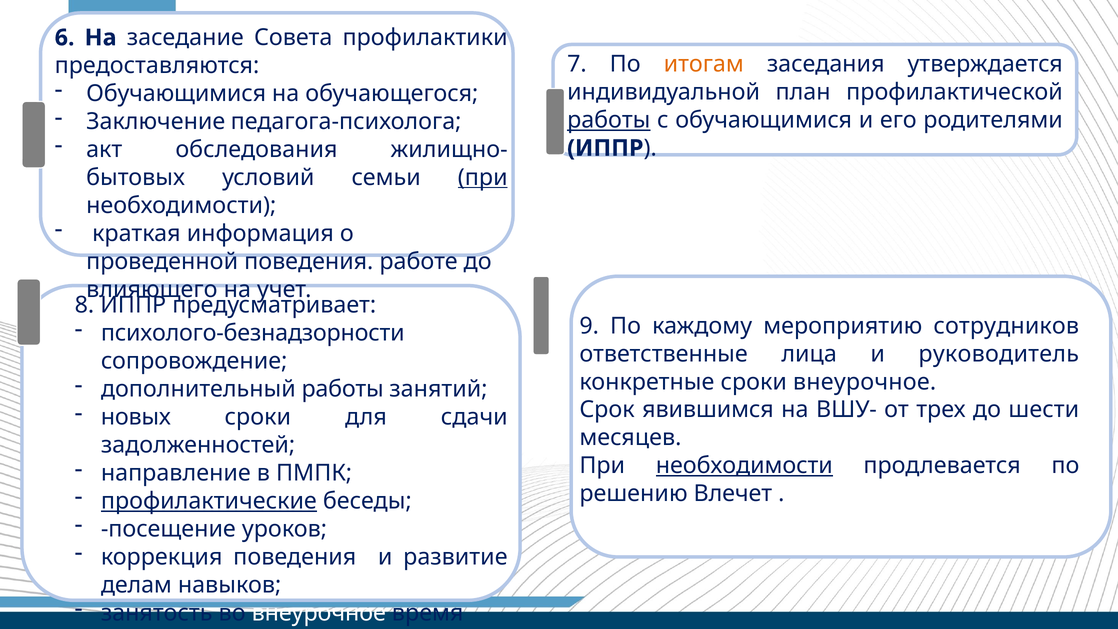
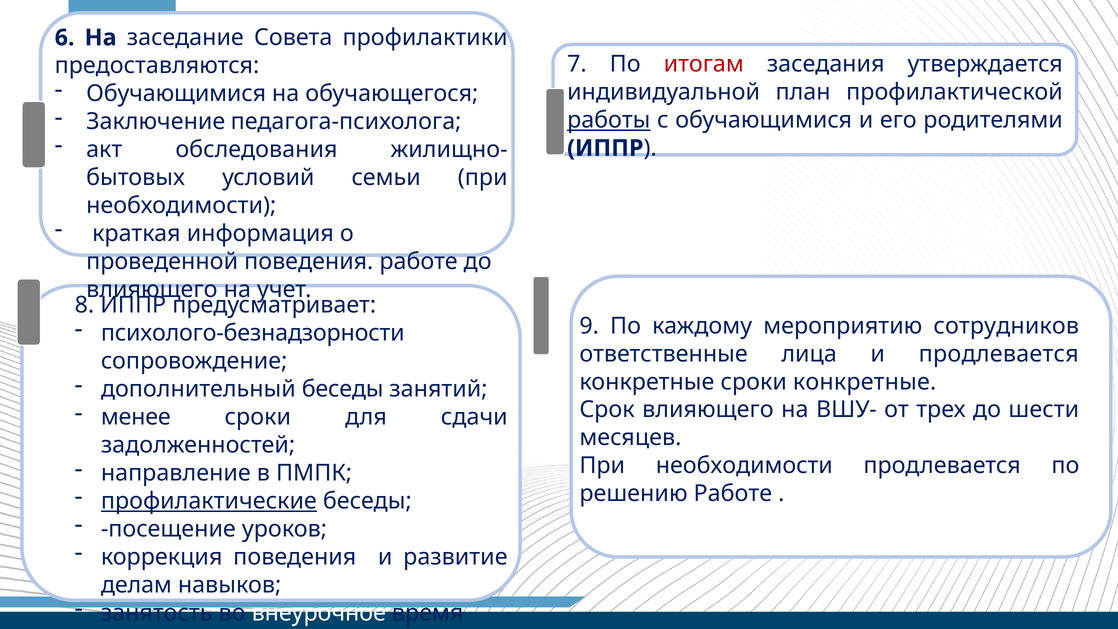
итогам colour: orange -> red (704, 64)
при underline: present -> none (483, 177)
и руководитель: руководитель -> продлевается (999, 354)
сроки внеурочное: внеурочное -> конкретные (865, 382)
дополнительный работы: работы -> беседы (343, 389)
Срок явившимся: явившимся -> влияющего (708, 410)
новых: новых -> менее (136, 417)
необходимости underline: present -> none (744, 466)
решению Влечет: Влечет -> Работе (733, 494)
